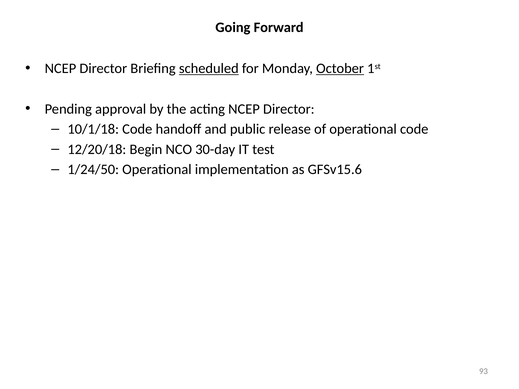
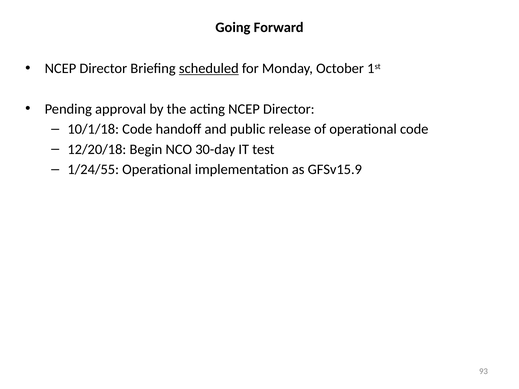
October underline: present -> none (340, 69)
1/24/50: 1/24/50 -> 1/24/55 (93, 170)
GFSv15.6: GFSv15.6 -> GFSv15.9 (335, 170)
